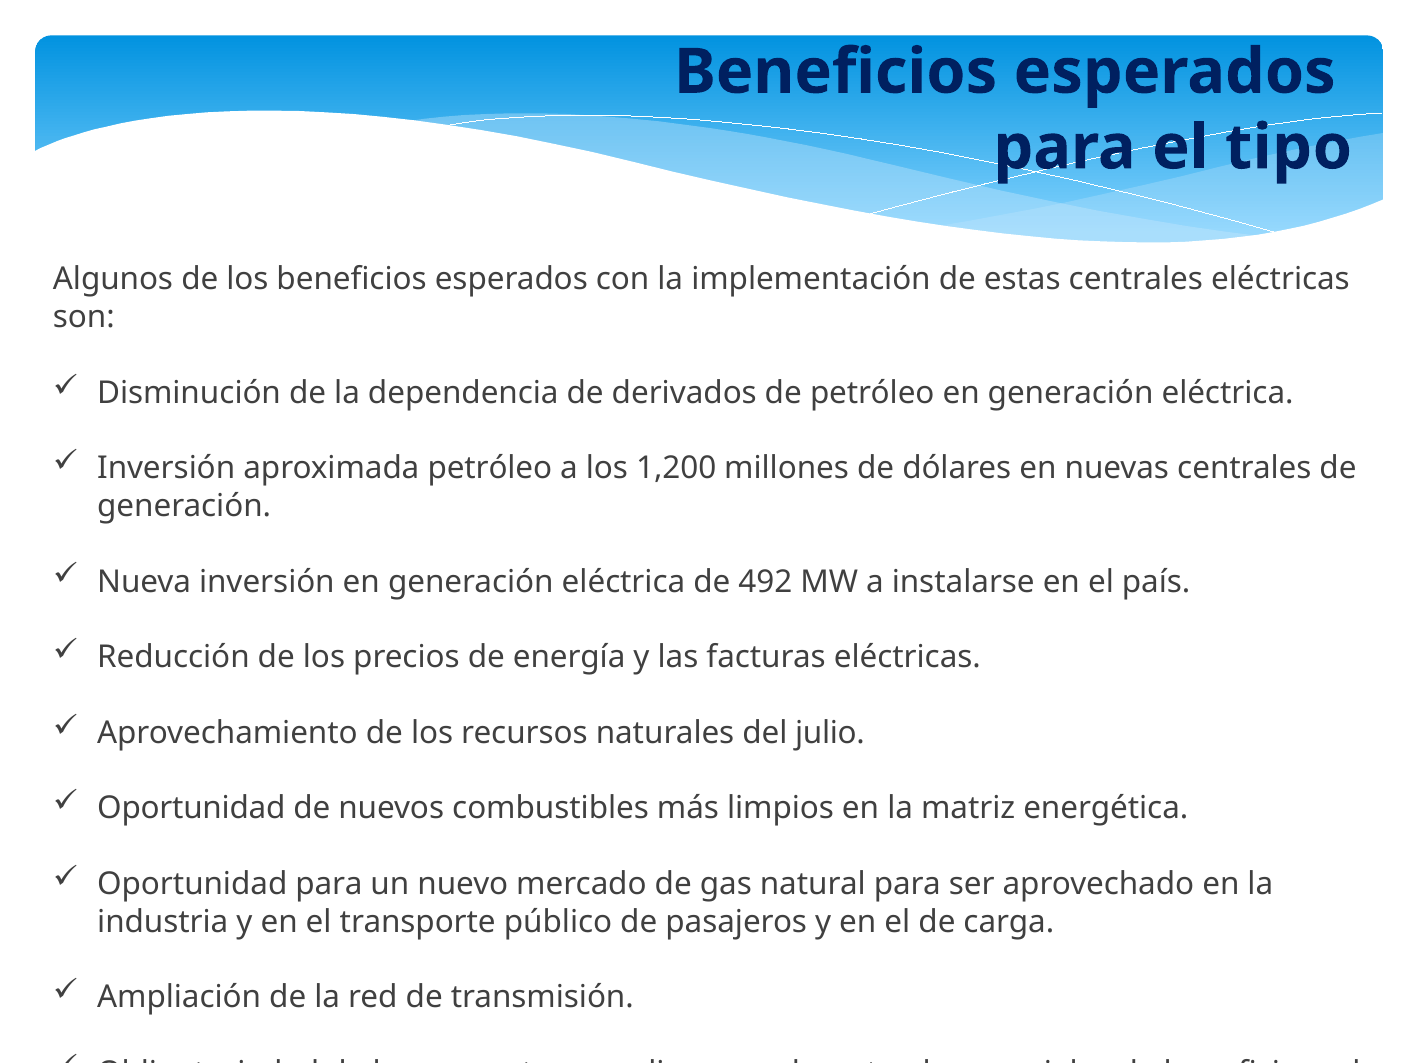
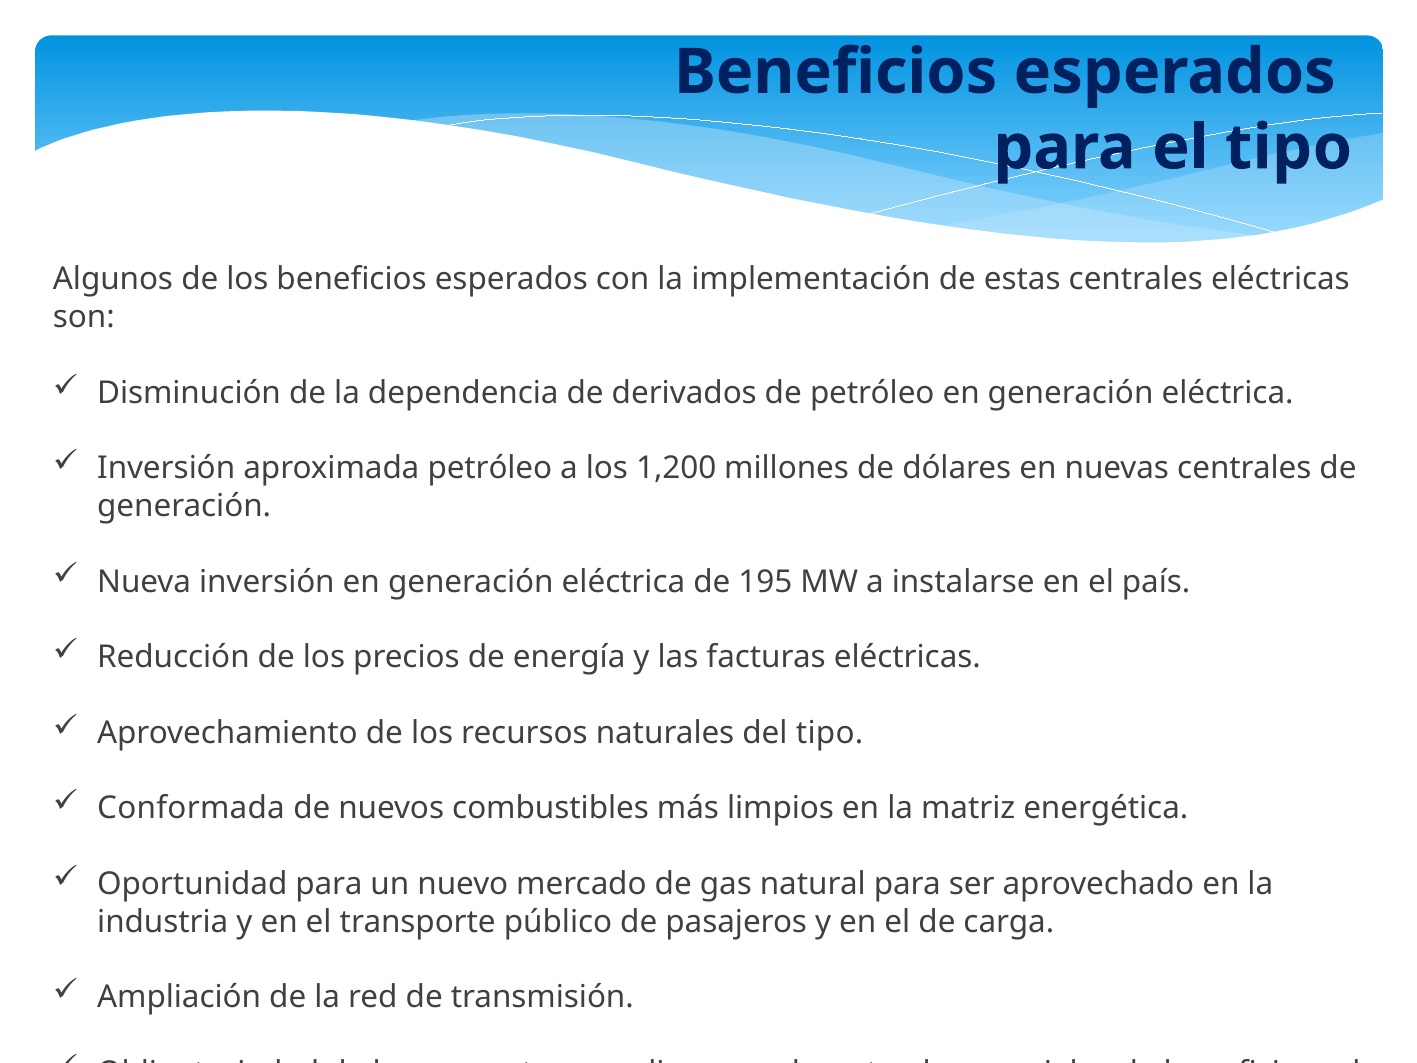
492: 492 -> 195 (765, 582)
del julio: julio -> tipo (830, 733)
Oportunidad: Oportunidad -> Conformada (191, 808)
